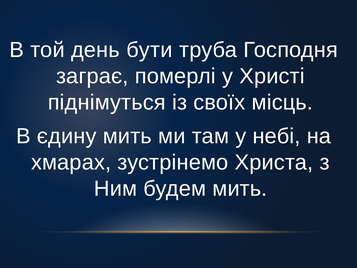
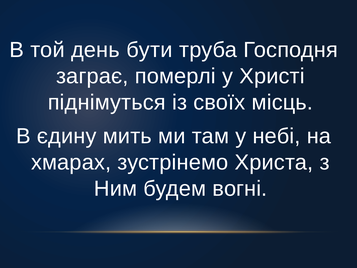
будем мить: мить -> вогні (240, 188)
